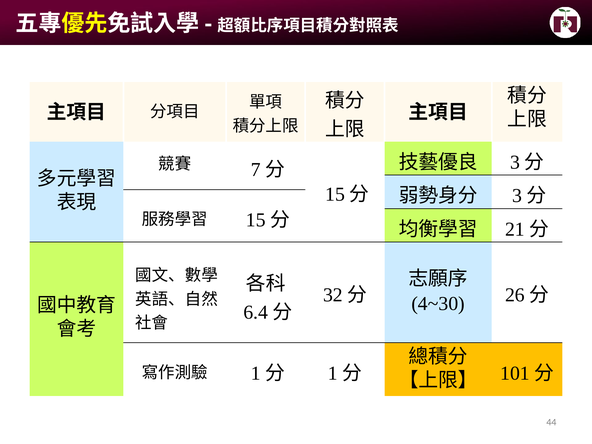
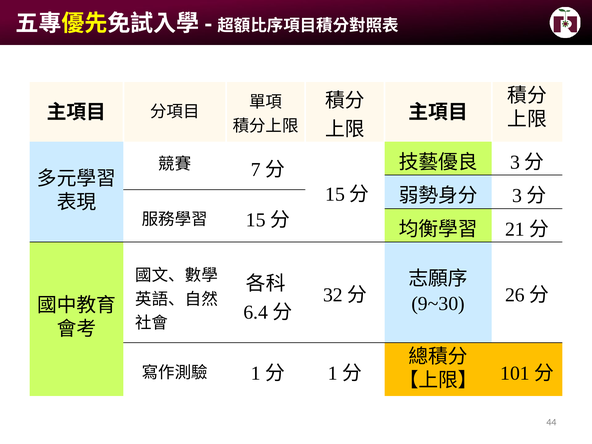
4~30: 4~30 -> 9~30 (438, 304)
